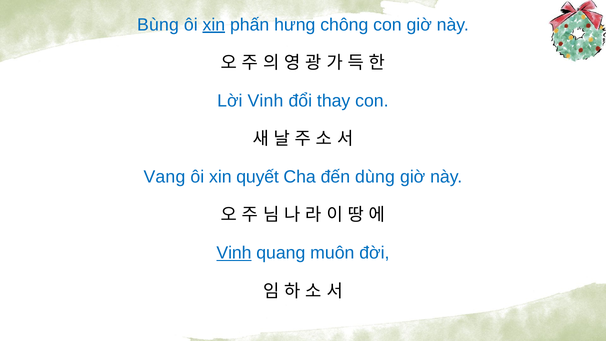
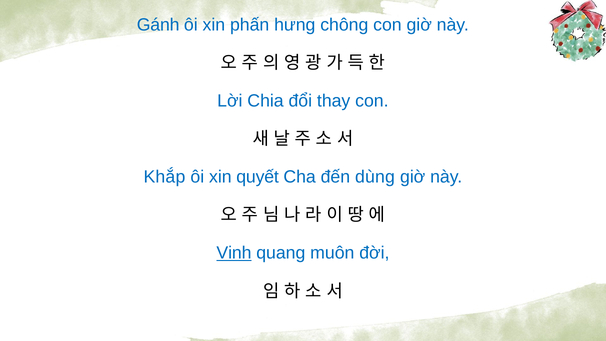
Bùng: Bùng -> Gánh (158, 25)
xin underline: present -> none (214, 25)
Lời Vinh: Vinh -> Chia (266, 101)
Vang: Vang -> Khắp (164, 177)
